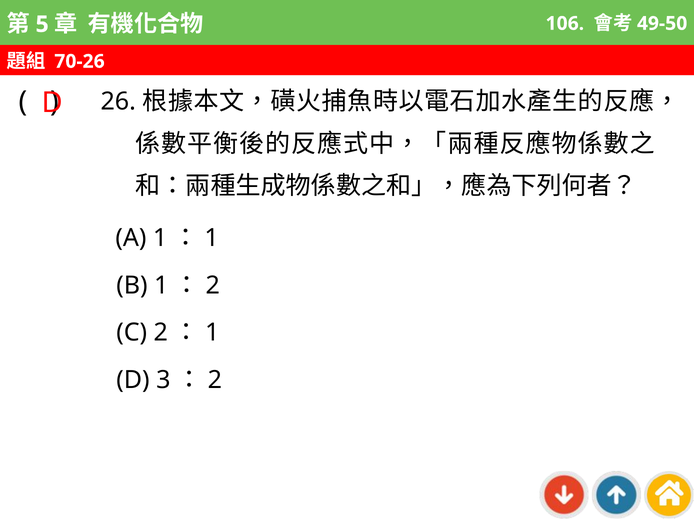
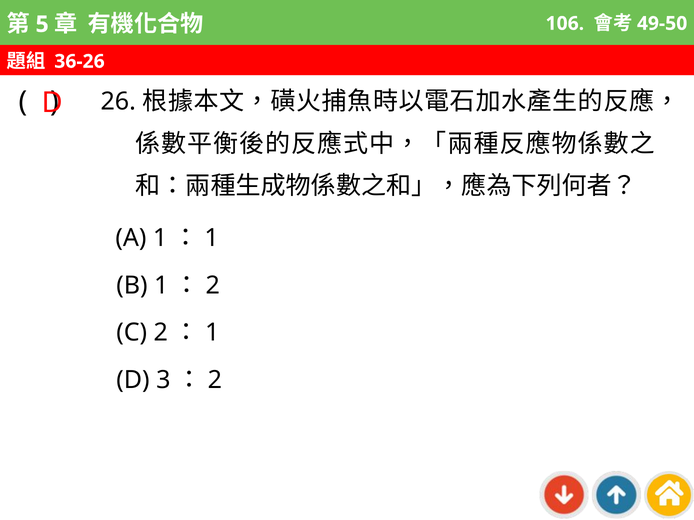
70-26: 70-26 -> 36-26 (80, 61)
